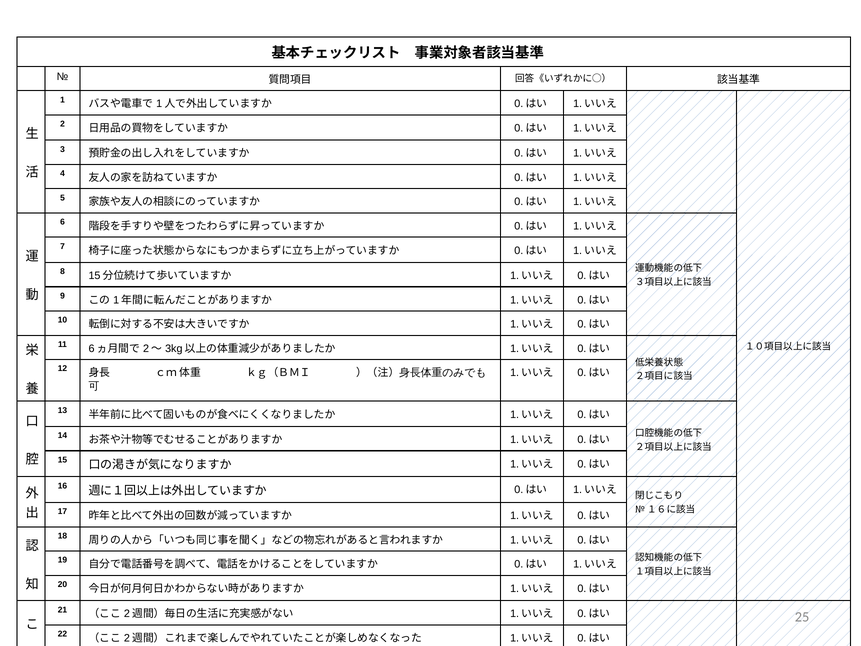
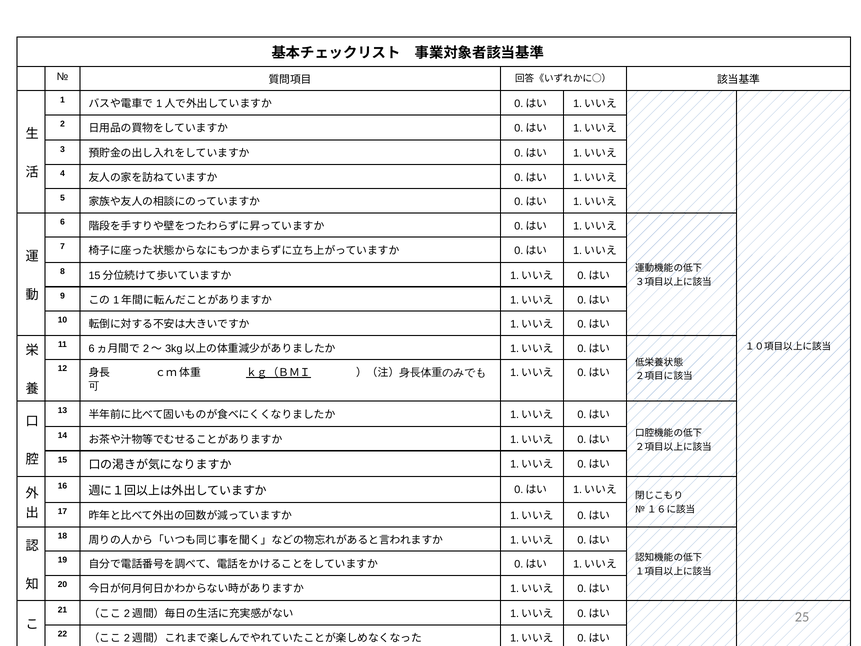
ｋｇ（ＢＭＩ underline: none -> present (278, 373)
